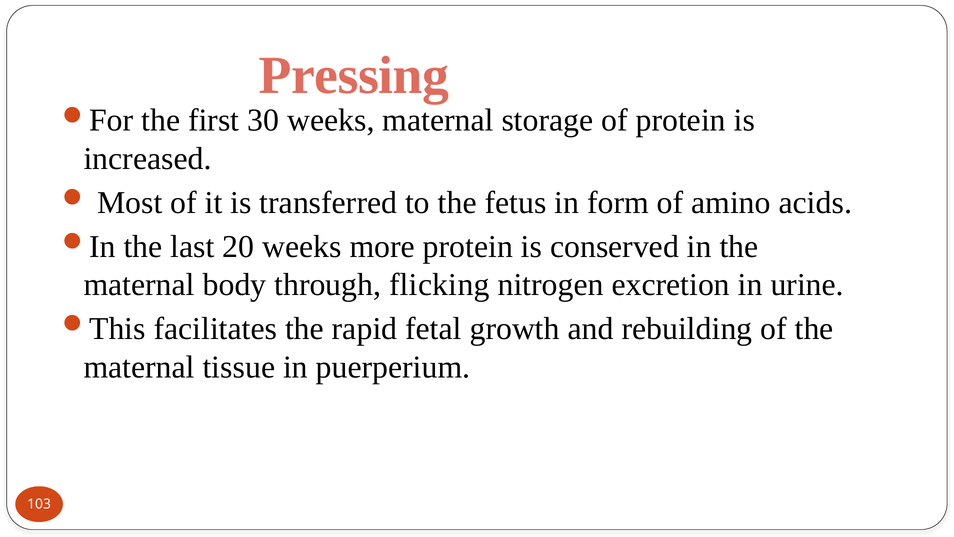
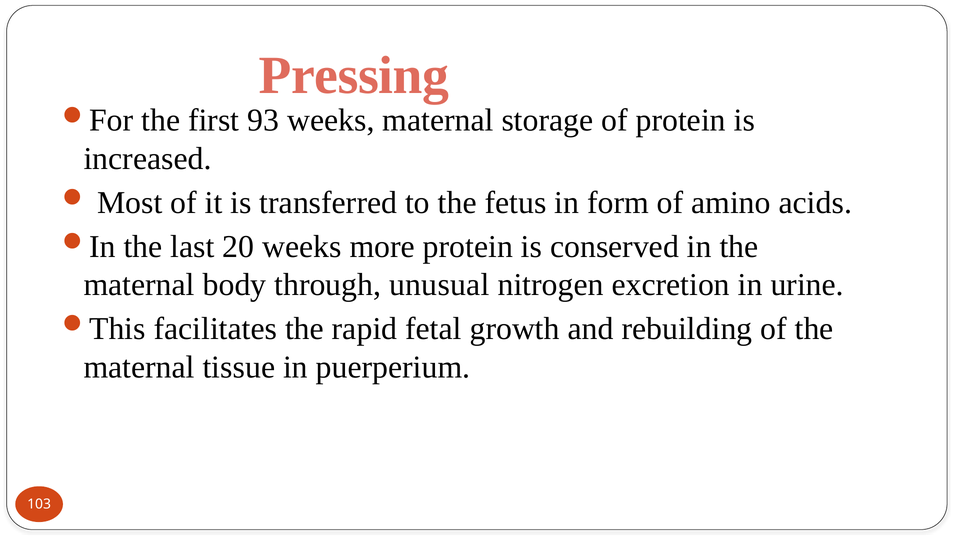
30: 30 -> 93 (263, 120)
flicking: flicking -> unusual (439, 285)
